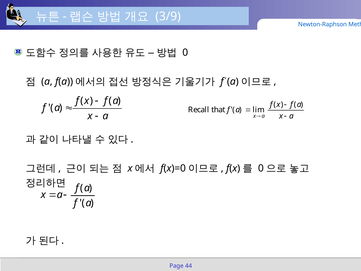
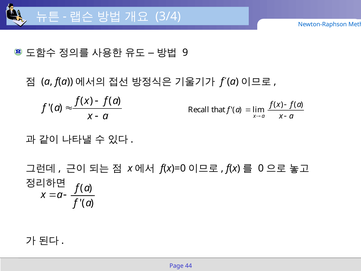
3/9: 3/9 -> 3/4 (168, 16)
0: 0 -> 9 (185, 53)
